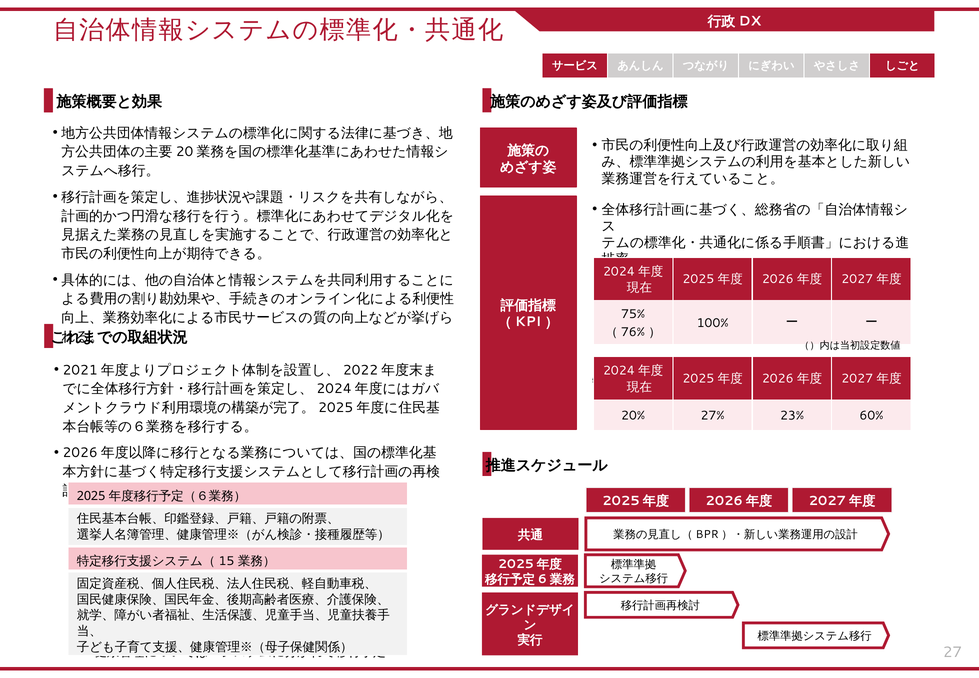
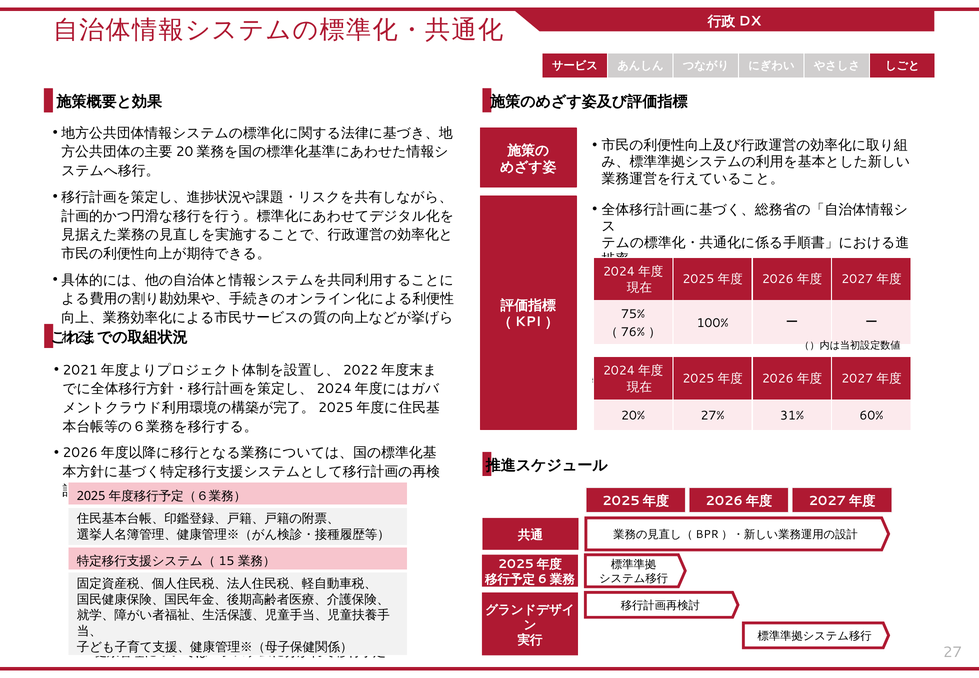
23%: 23% -> 31% (792, 415)
